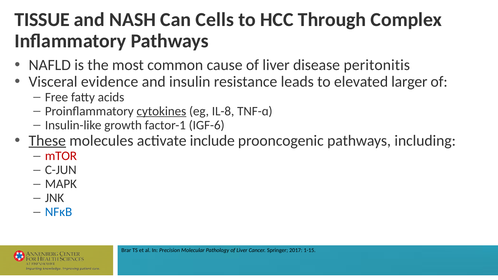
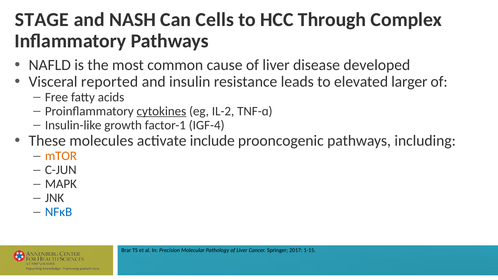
TISSUE: TISSUE -> STAGE (42, 20)
peritonitis: peritonitis -> developed (377, 65)
evidence: evidence -> reported (110, 82)
IL-8: IL-8 -> IL-2 (223, 111)
IGF-6: IGF-6 -> IGF-4 (207, 125)
These underline: present -> none (47, 141)
mTOR colour: red -> orange (61, 156)
